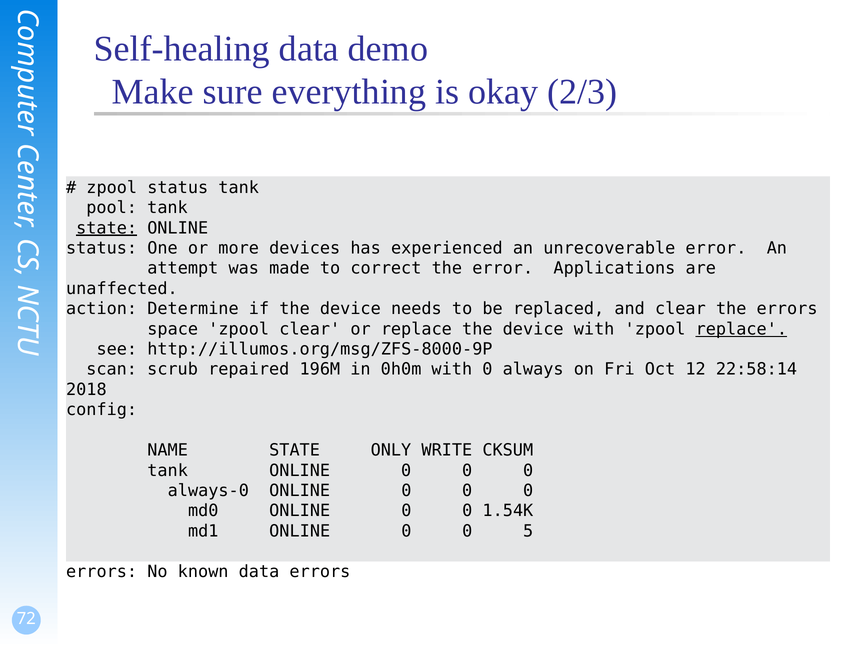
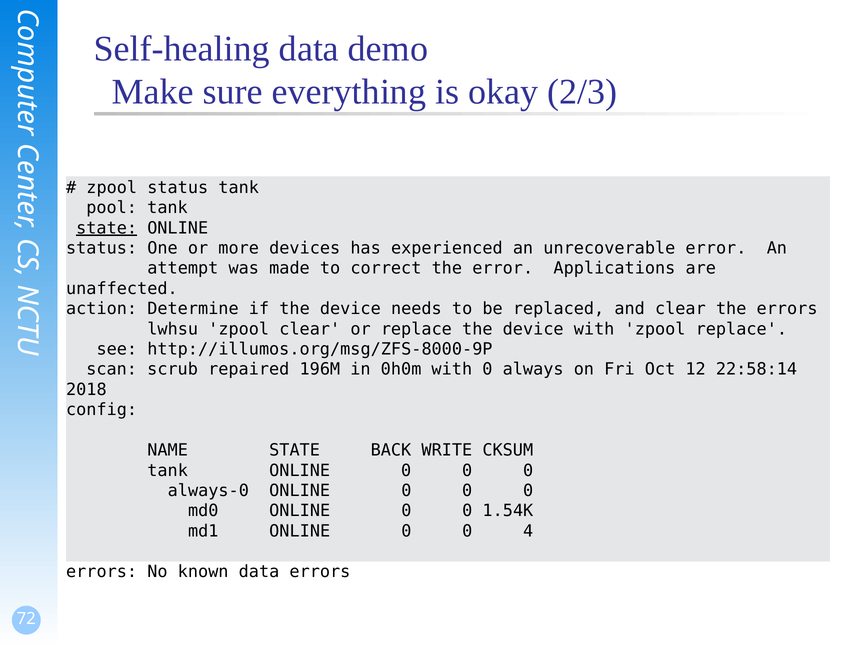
space: space -> lwhsu (173, 329)
replace underline: present -> none (741, 329)
ONLY: ONLY -> BACK (391, 451)
5: 5 -> 4 (528, 531)
